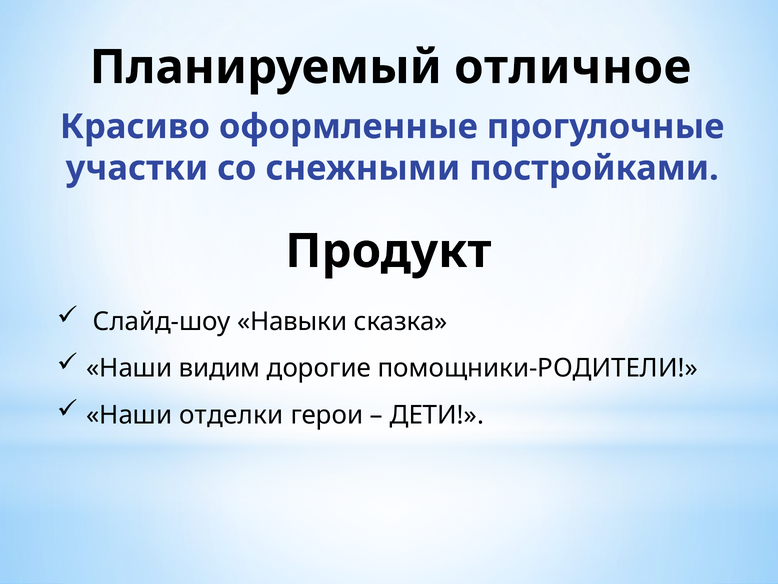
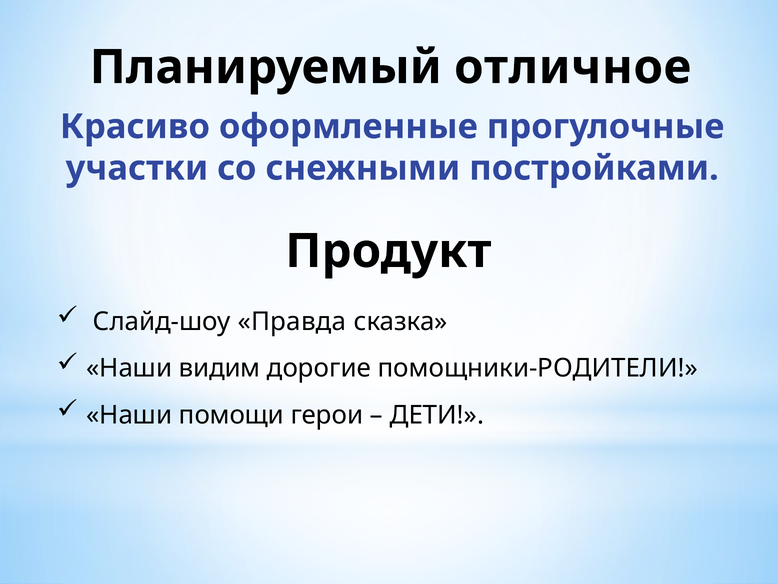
Навыки: Навыки -> Правда (292, 321)
отделки: отделки -> помощи (231, 415)
